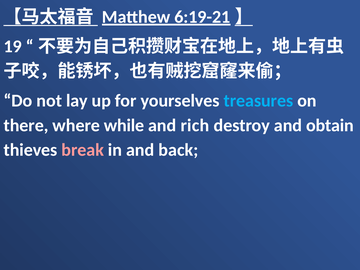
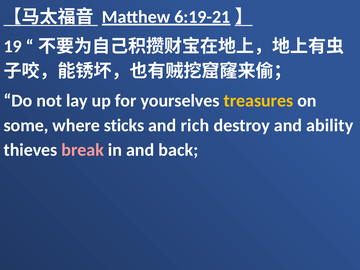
treasures colour: light blue -> yellow (258, 101)
there: there -> some (26, 125)
while: while -> sticks (124, 125)
obtain: obtain -> ability (330, 125)
